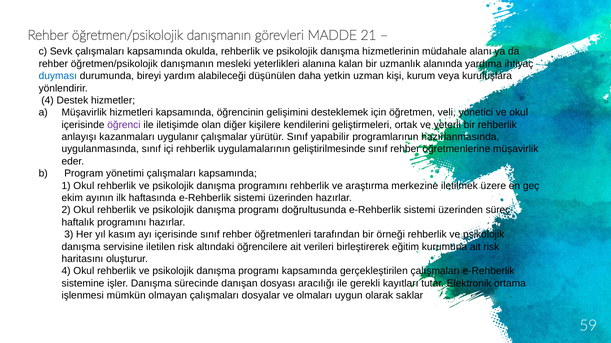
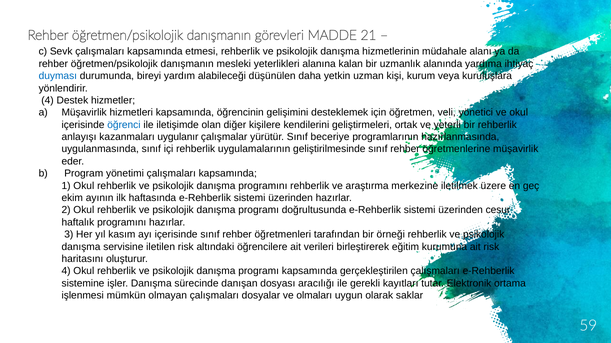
okulda: okulda -> etmesi (202, 52)
öğrenci colour: purple -> blue (124, 125)
yapabilir: yapabilir -> beceriye (330, 137)
süreç: süreç -> cesur (498, 211)
